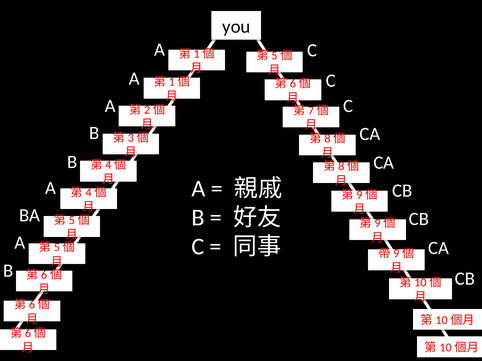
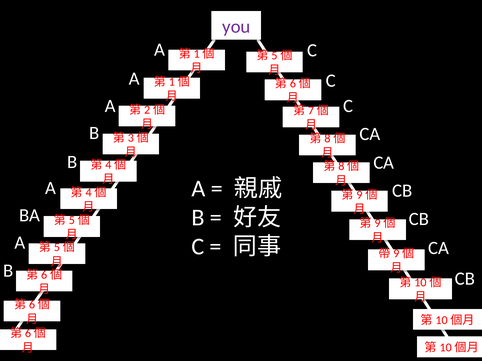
you colour: black -> purple (236, 27)
